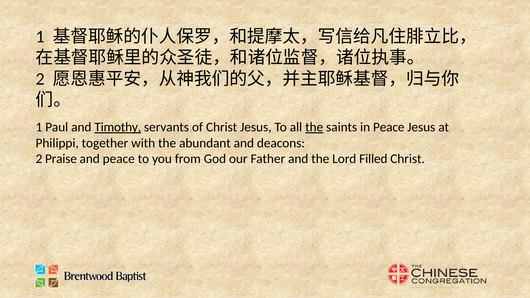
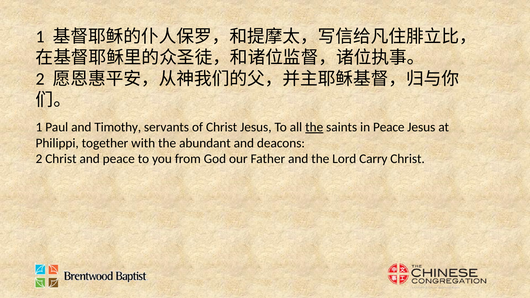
Timothy underline: present -> none (118, 127)
2 Praise: Praise -> Christ (61, 159)
Filled: Filled -> Carry (373, 159)
